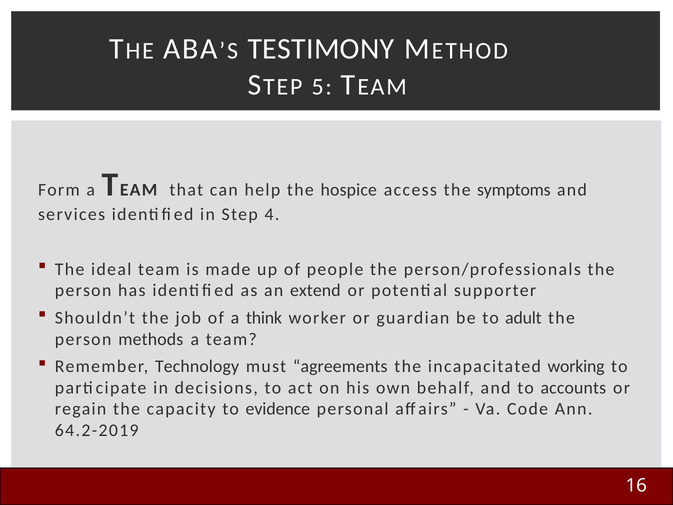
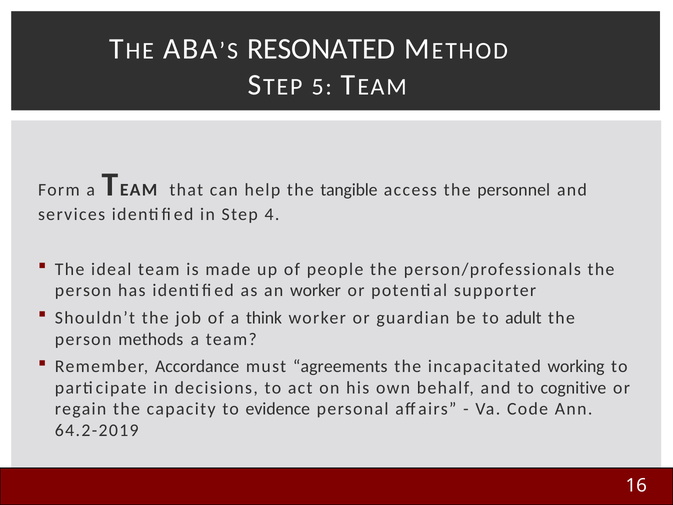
TESTIMONY: TESTIMONY -> RESONATED (321, 49)
hospice: hospice -> tangible (349, 190)
symptoms: symptoms -> personnel (514, 190)
an extend: extend -> worker (315, 290)
Technology: Technology -> Accordance (197, 366)
accounts: accounts -> cognitive (573, 388)
